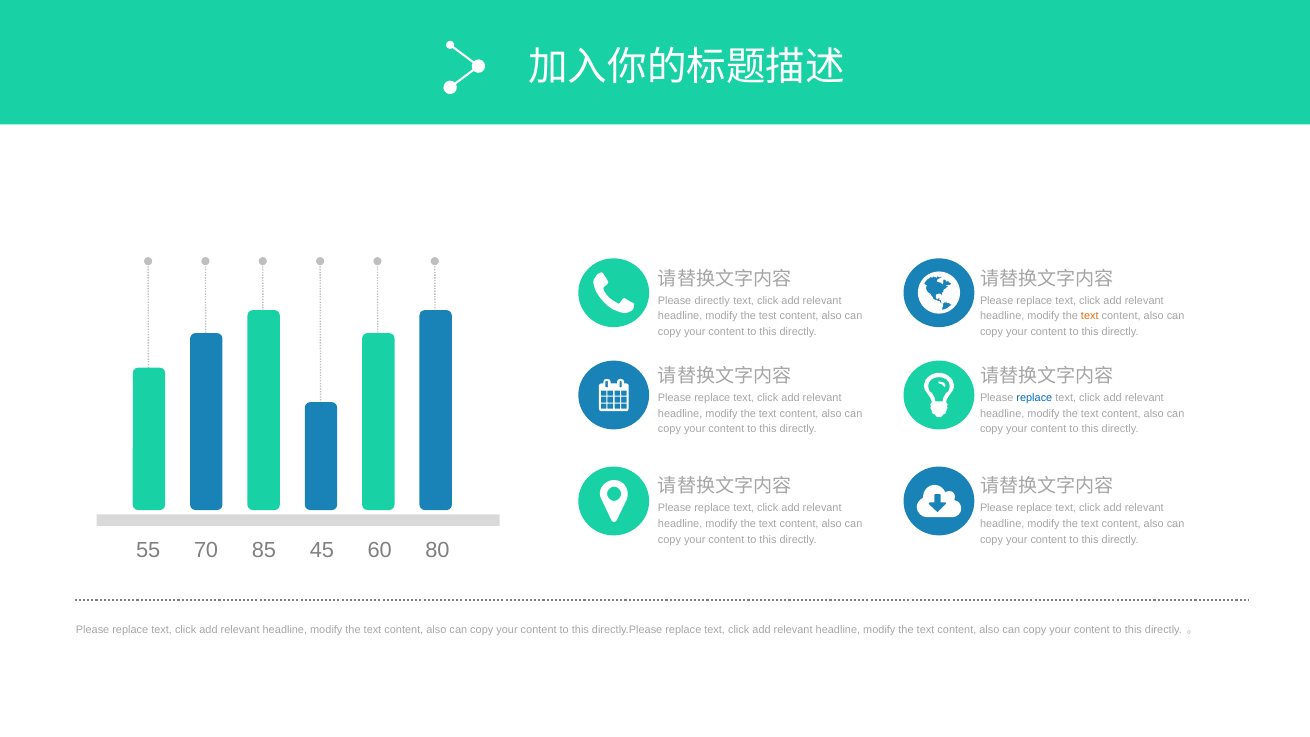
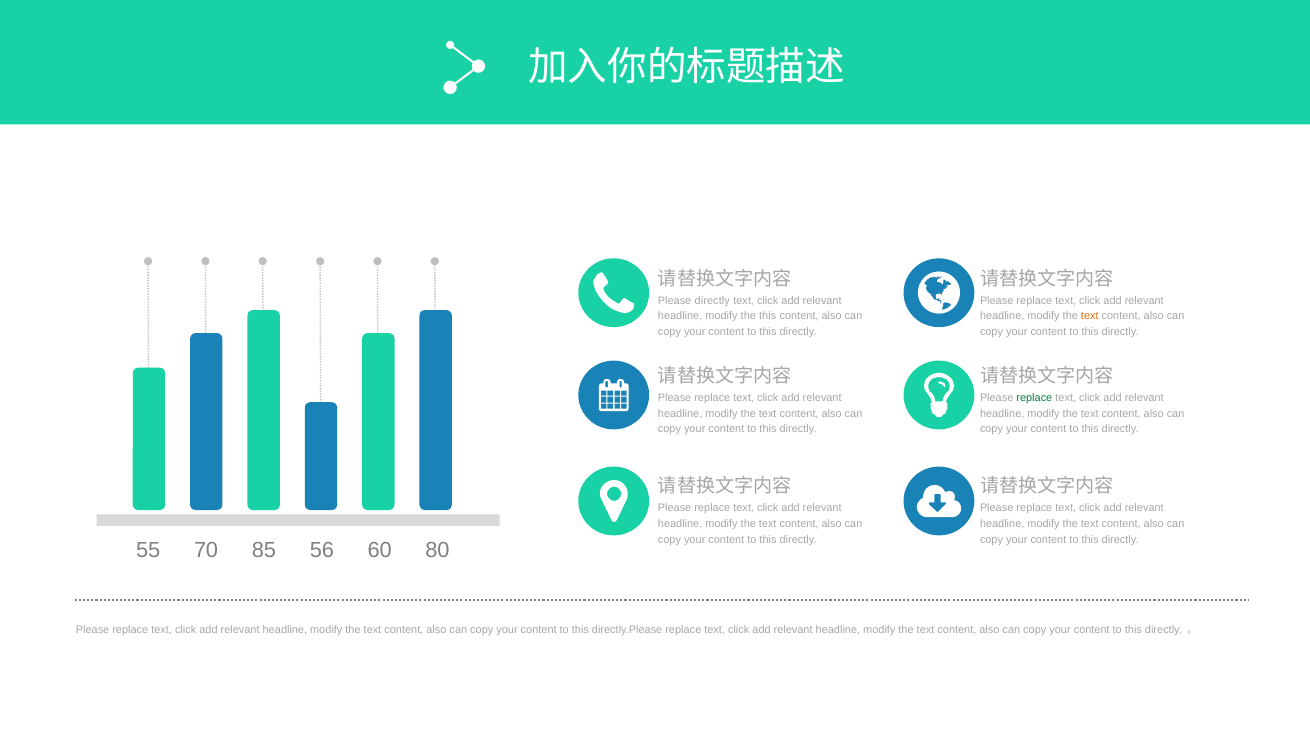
the test: test -> this (768, 316)
replace colour: blue -> green (1034, 398)
45: 45 -> 56 (322, 550)
